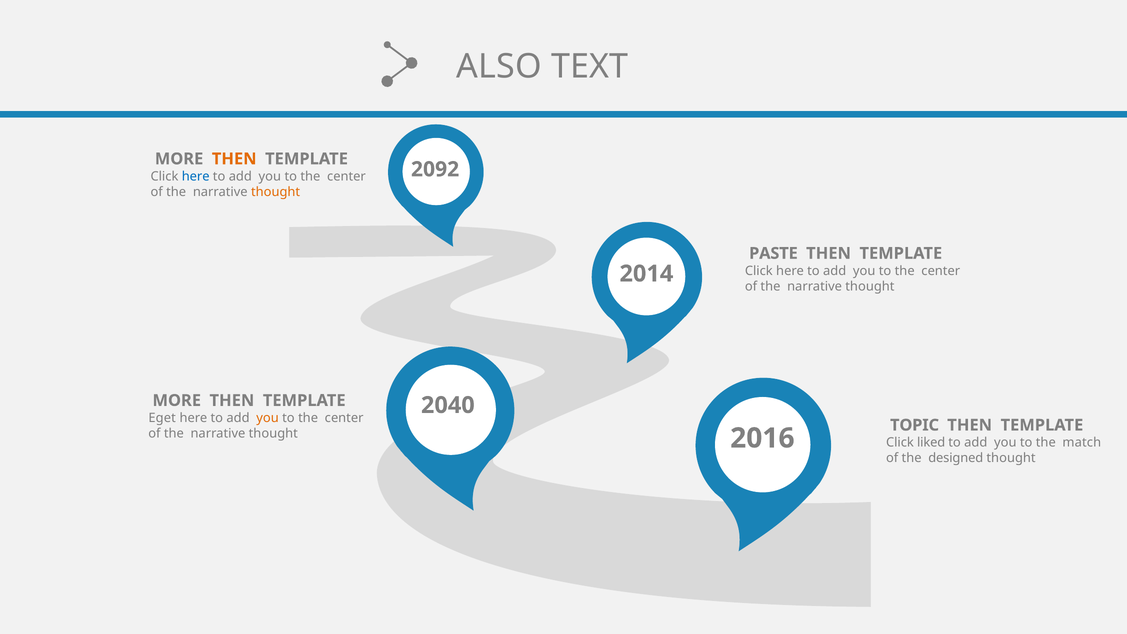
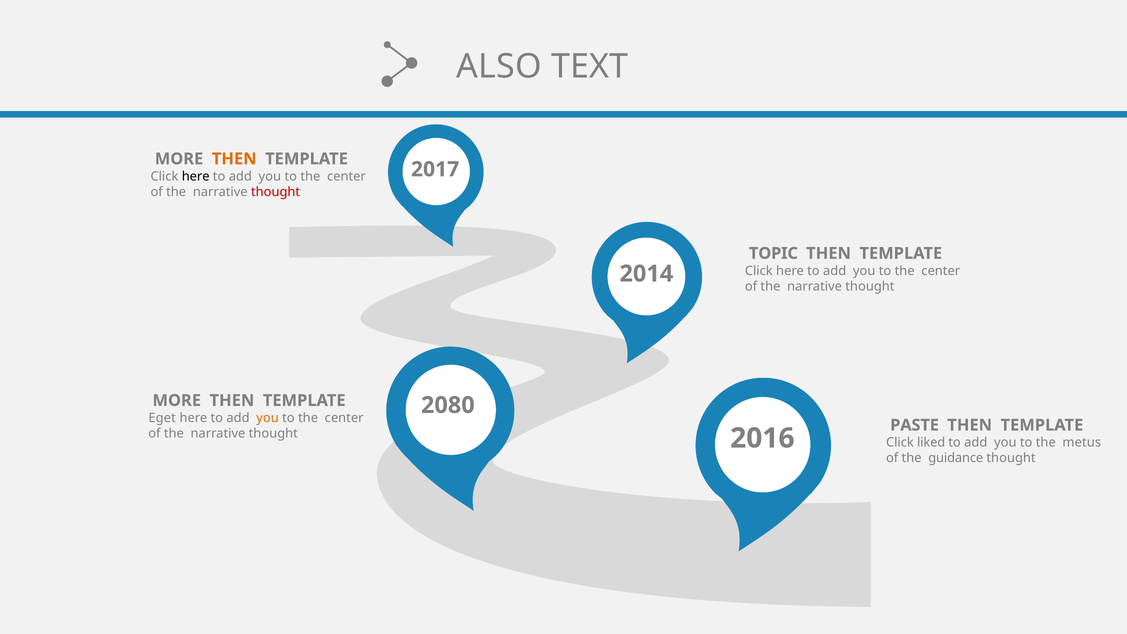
2092: 2092 -> 2017 (435, 169)
here colour: blue -> black (196, 176)
thought colour: orange -> red (276, 192)
PASTE: PASTE -> TOPIC (773, 253)
2040: 2040 -> 2080 (448, 405)
TOPIC: TOPIC -> PASTE (915, 425)
match: match -> metus (1082, 443)
designed: designed -> guidance (956, 458)
